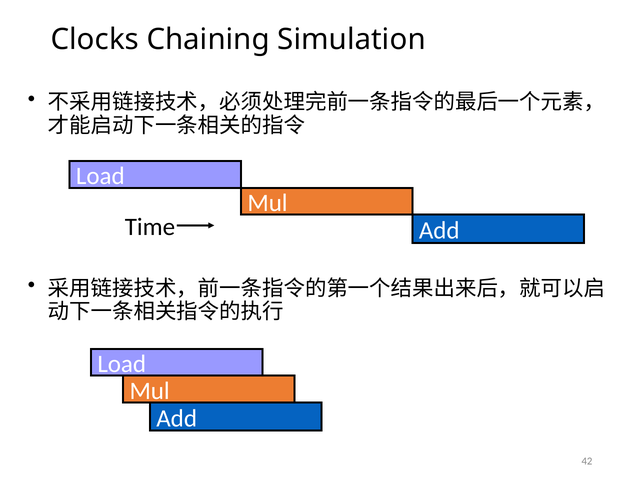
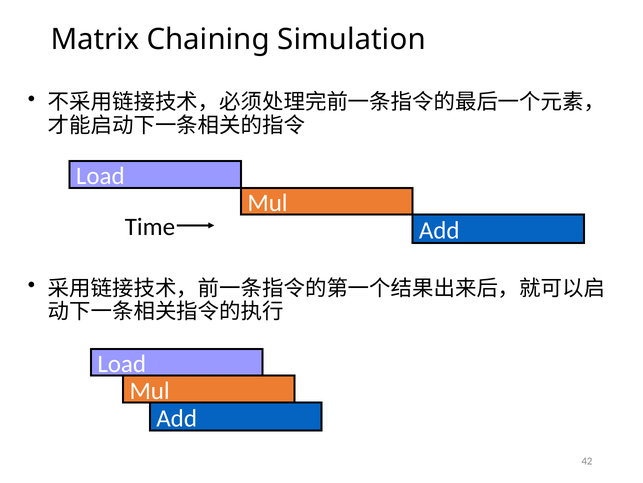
Clocks: Clocks -> Matrix (95, 40)
